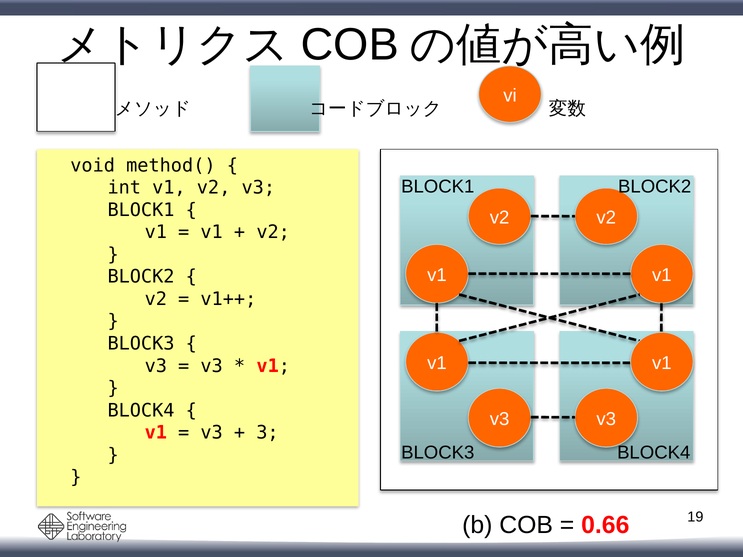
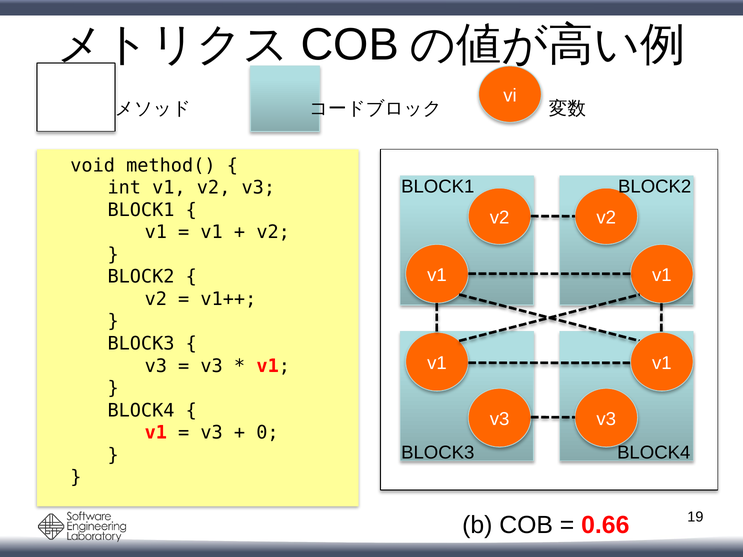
3: 3 -> 0 (267, 433)
